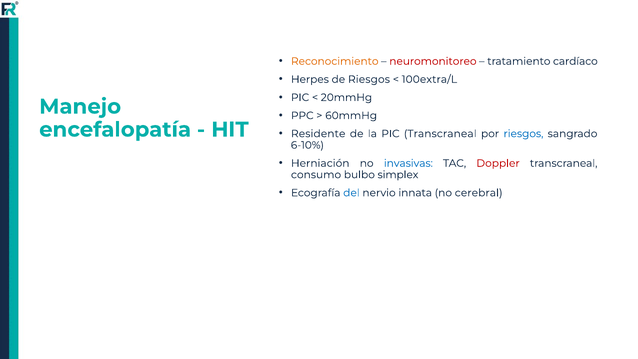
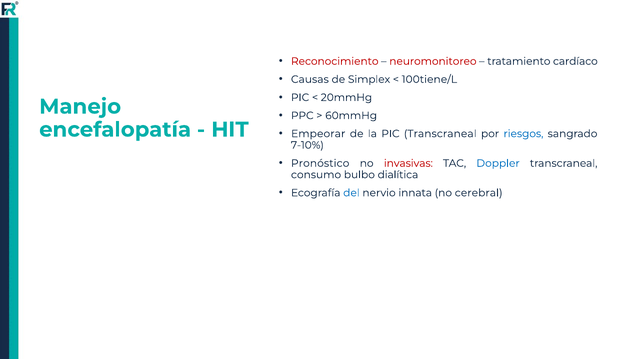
Reconocimiento colour: orange -> red (335, 61)
Herpes: Herpes -> Causas (310, 79)
de Riesgos: Riesgos -> Simplex (369, 79)
100extra/L: 100extra/L -> 100tiene/L (429, 79)
Residente: Residente -> Empeorar (318, 134)
6-10%: 6-10% -> 7-10% (307, 145)
Herniación: Herniación -> Pronóstico (320, 163)
invasivas colour: blue -> red (408, 163)
Doppler colour: red -> blue (498, 163)
simplex: simplex -> dialítica (398, 175)
